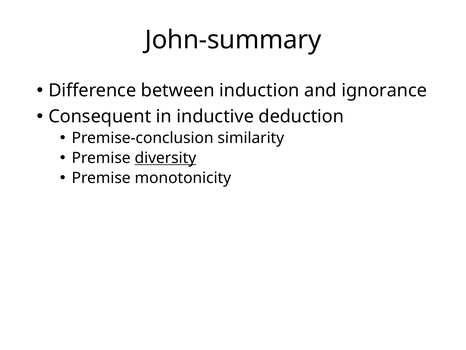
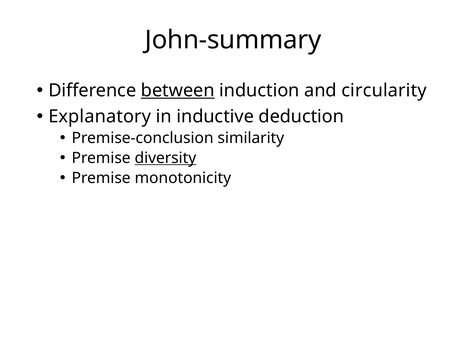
between underline: none -> present (178, 90)
ignorance: ignorance -> circularity (384, 90)
Consequent: Consequent -> Explanatory (100, 116)
